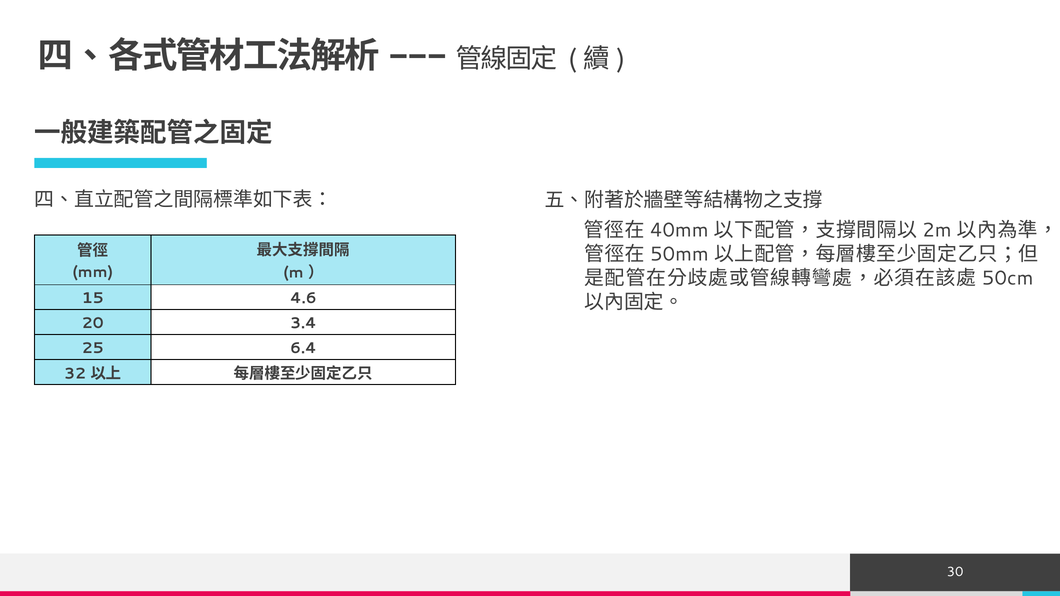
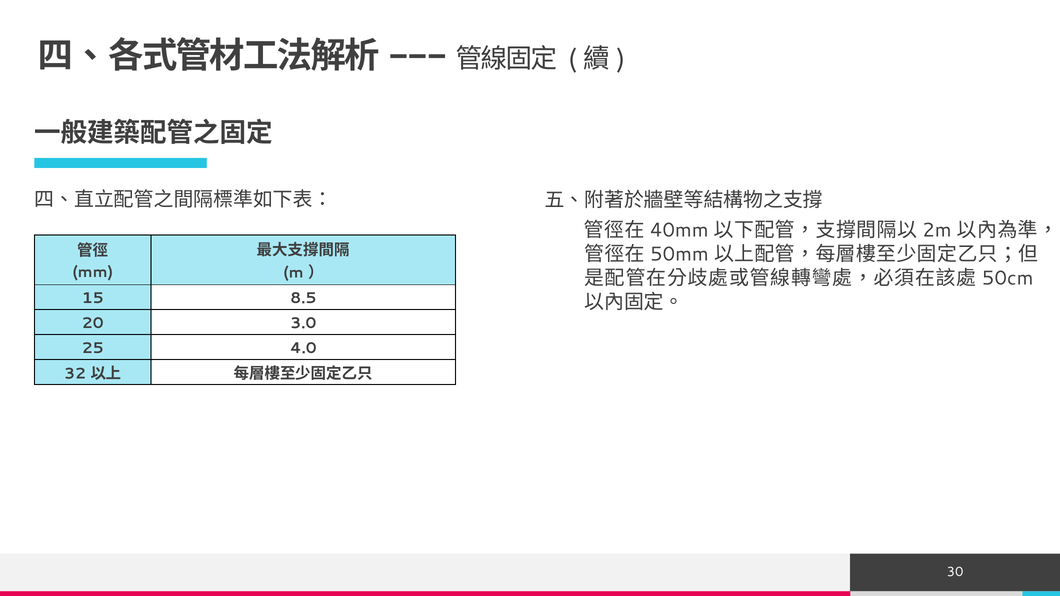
4.6: 4.6 -> 8.5 (303, 298)
3.4: 3.4 -> 3.0 (303, 323)
6.4: 6.4 -> 4.0 (303, 348)
